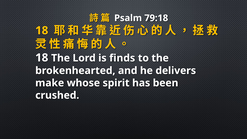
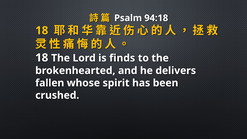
79:18: 79:18 -> 94:18 (156, 18)
make: make -> fallen (50, 83)
